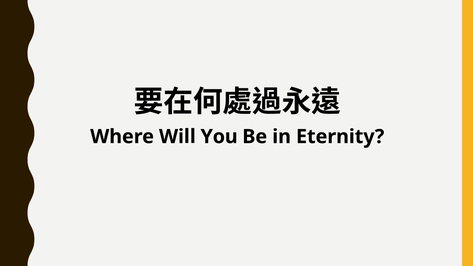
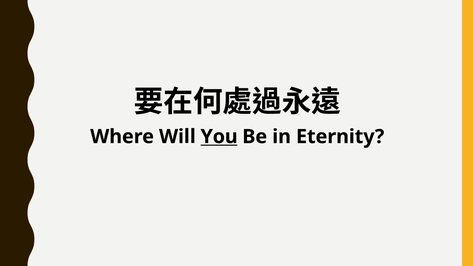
You underline: none -> present (219, 137)
